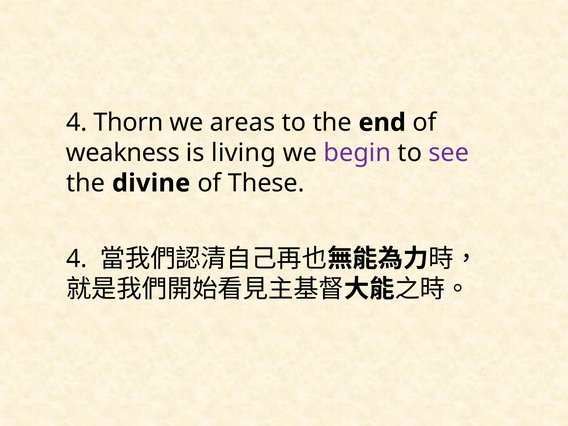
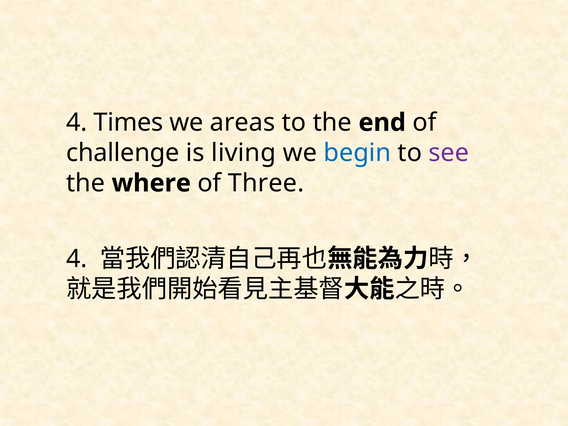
Thorn: Thorn -> Times (128, 123)
weakness: weakness -> challenge (123, 153)
begin colour: purple -> blue (357, 153)
divine: divine -> where (151, 183)
These: These -> Three (266, 183)
